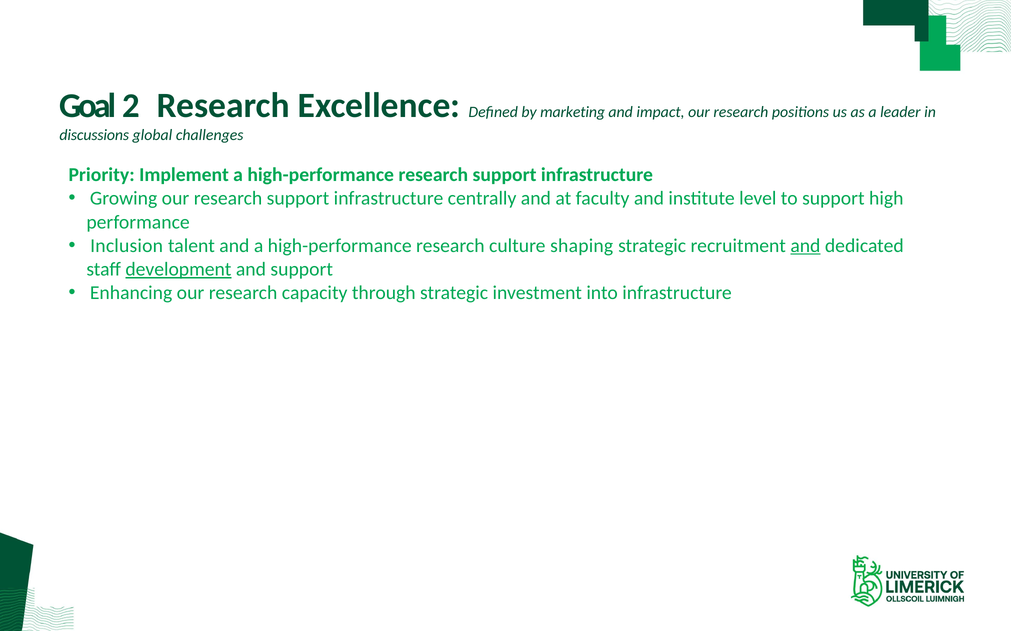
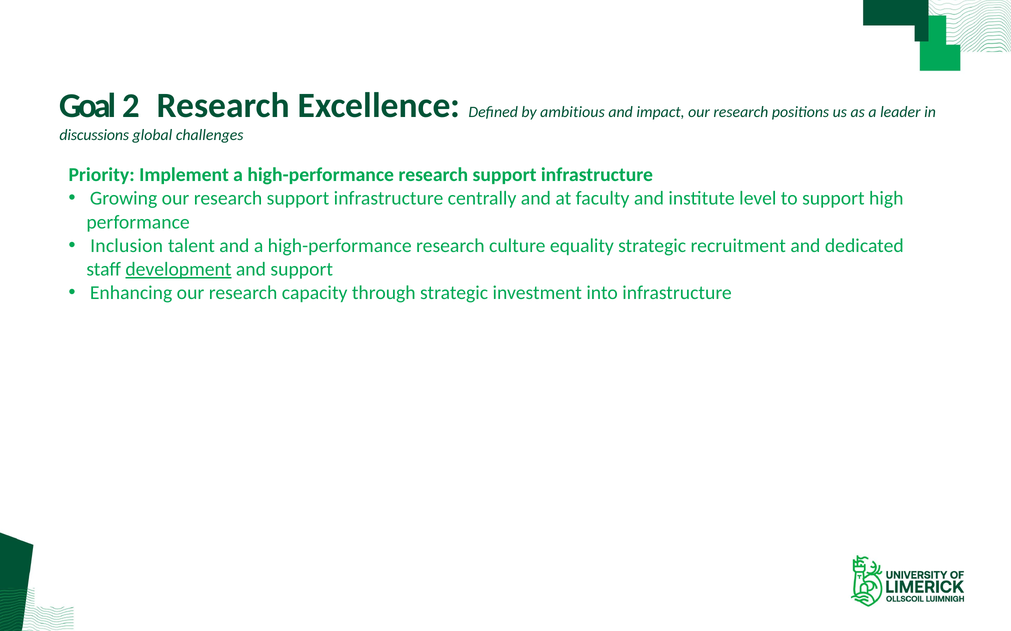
marketing: marketing -> ambitious (573, 112)
shaping: shaping -> equality (582, 246)
and underline: present -> none (805, 246)
